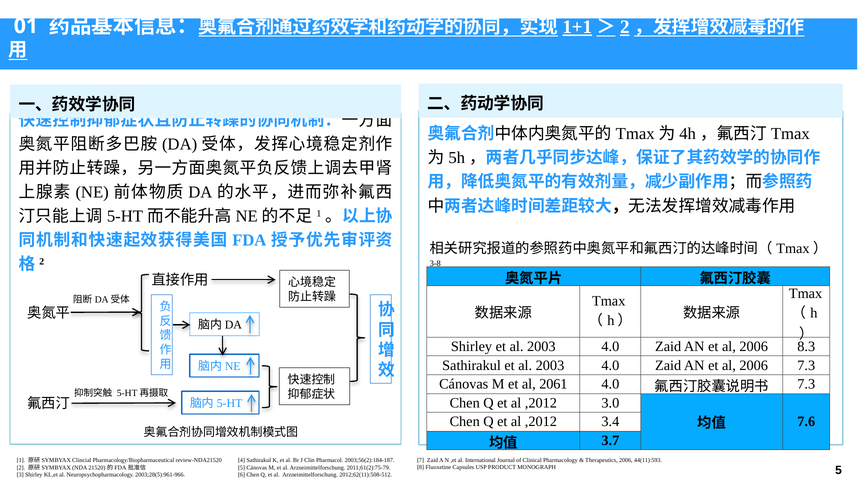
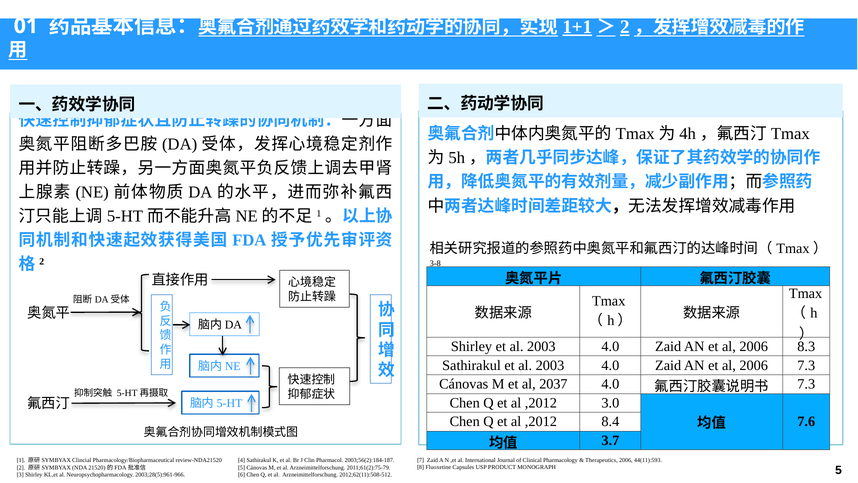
2061: 2061 -> 2037 (553, 384)
3.4: 3.4 -> 8.4 (610, 421)
